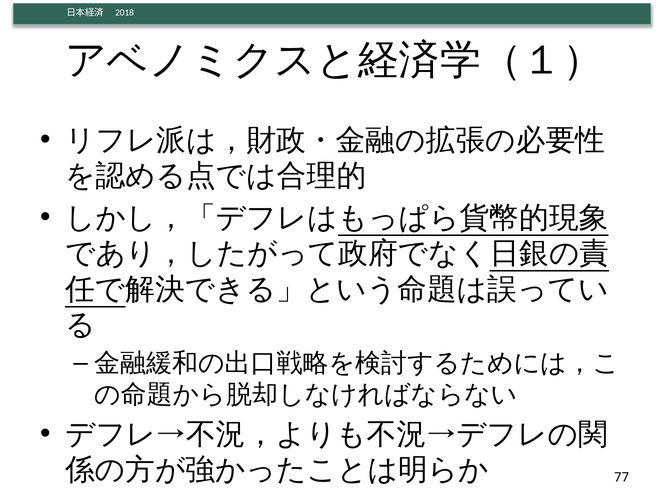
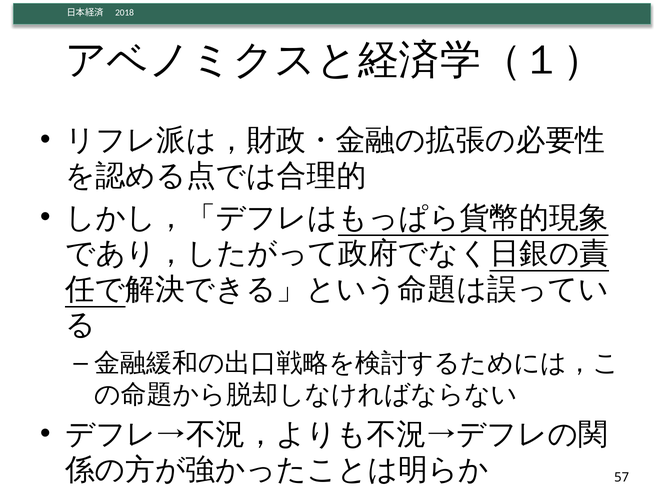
77: 77 -> 57 (622, 477)
